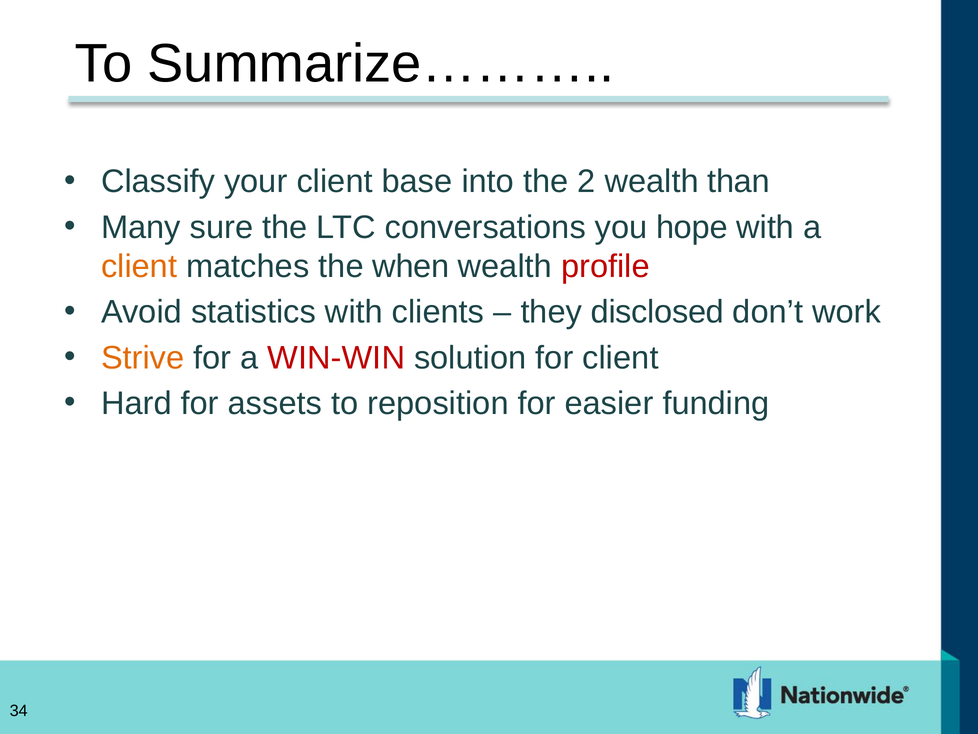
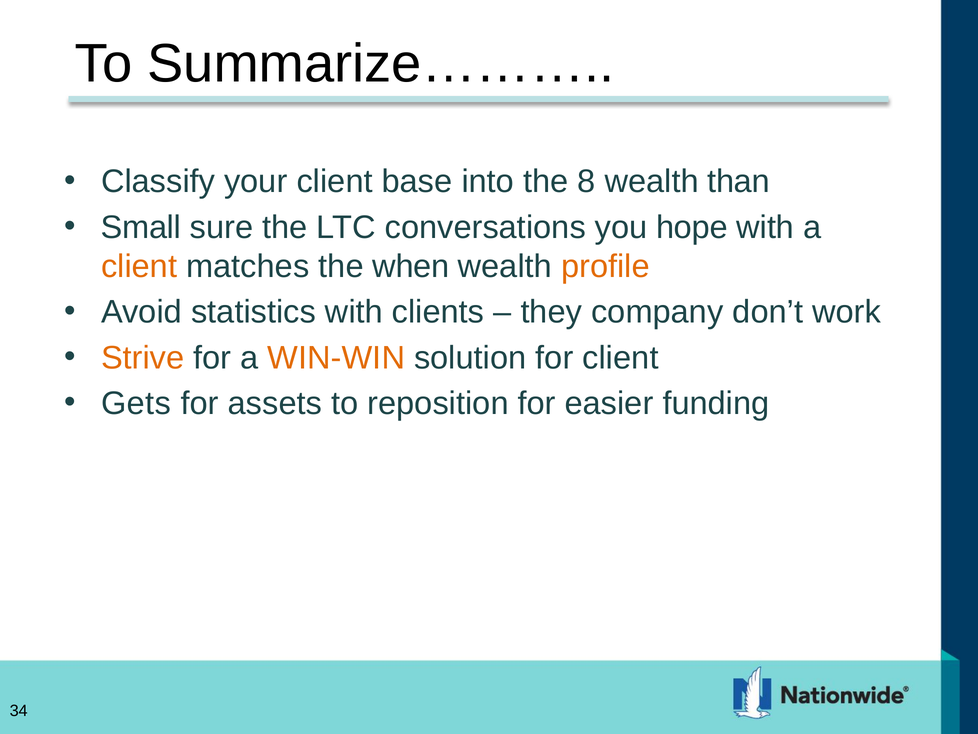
2: 2 -> 8 (586, 182)
Many: Many -> Small (141, 227)
profile colour: red -> orange (605, 266)
disclosed: disclosed -> company (657, 312)
WIN-WIN colour: red -> orange (336, 358)
Hard: Hard -> Gets (136, 403)
